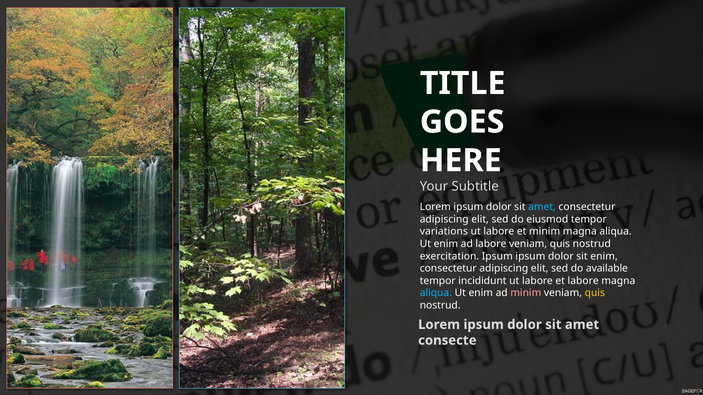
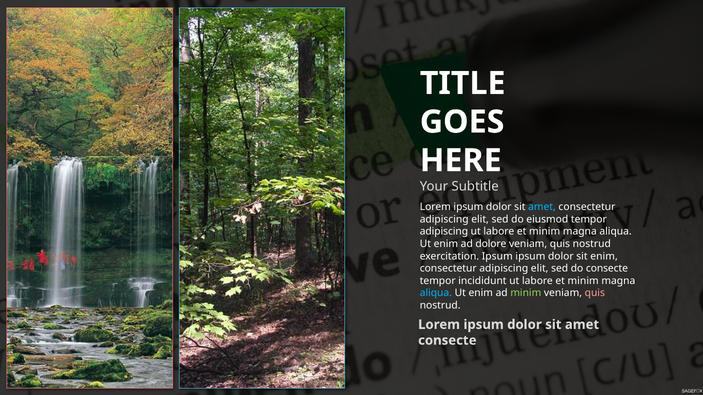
variations: variations -> adipiscing (444, 232)
ad labore: labore -> dolore (491, 244)
do available: available -> consecte (607, 269)
labore: labore -> minim (583, 281)
minim colour: pink -> light green (526, 293)
quis colour: yellow -> pink (595, 293)
